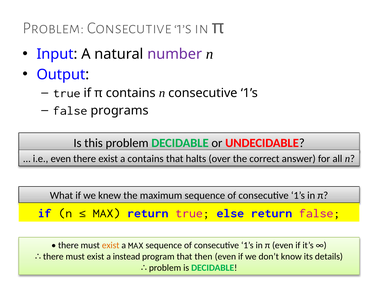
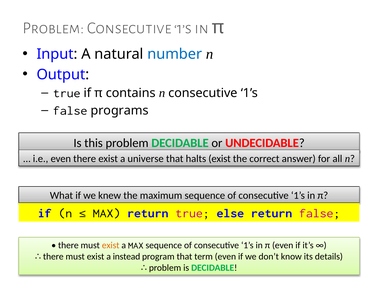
number colour: purple -> blue (175, 54)
a contains: contains -> universe (146, 159)
halts over: over -> exist (220, 159)
then: then -> term (204, 257)
